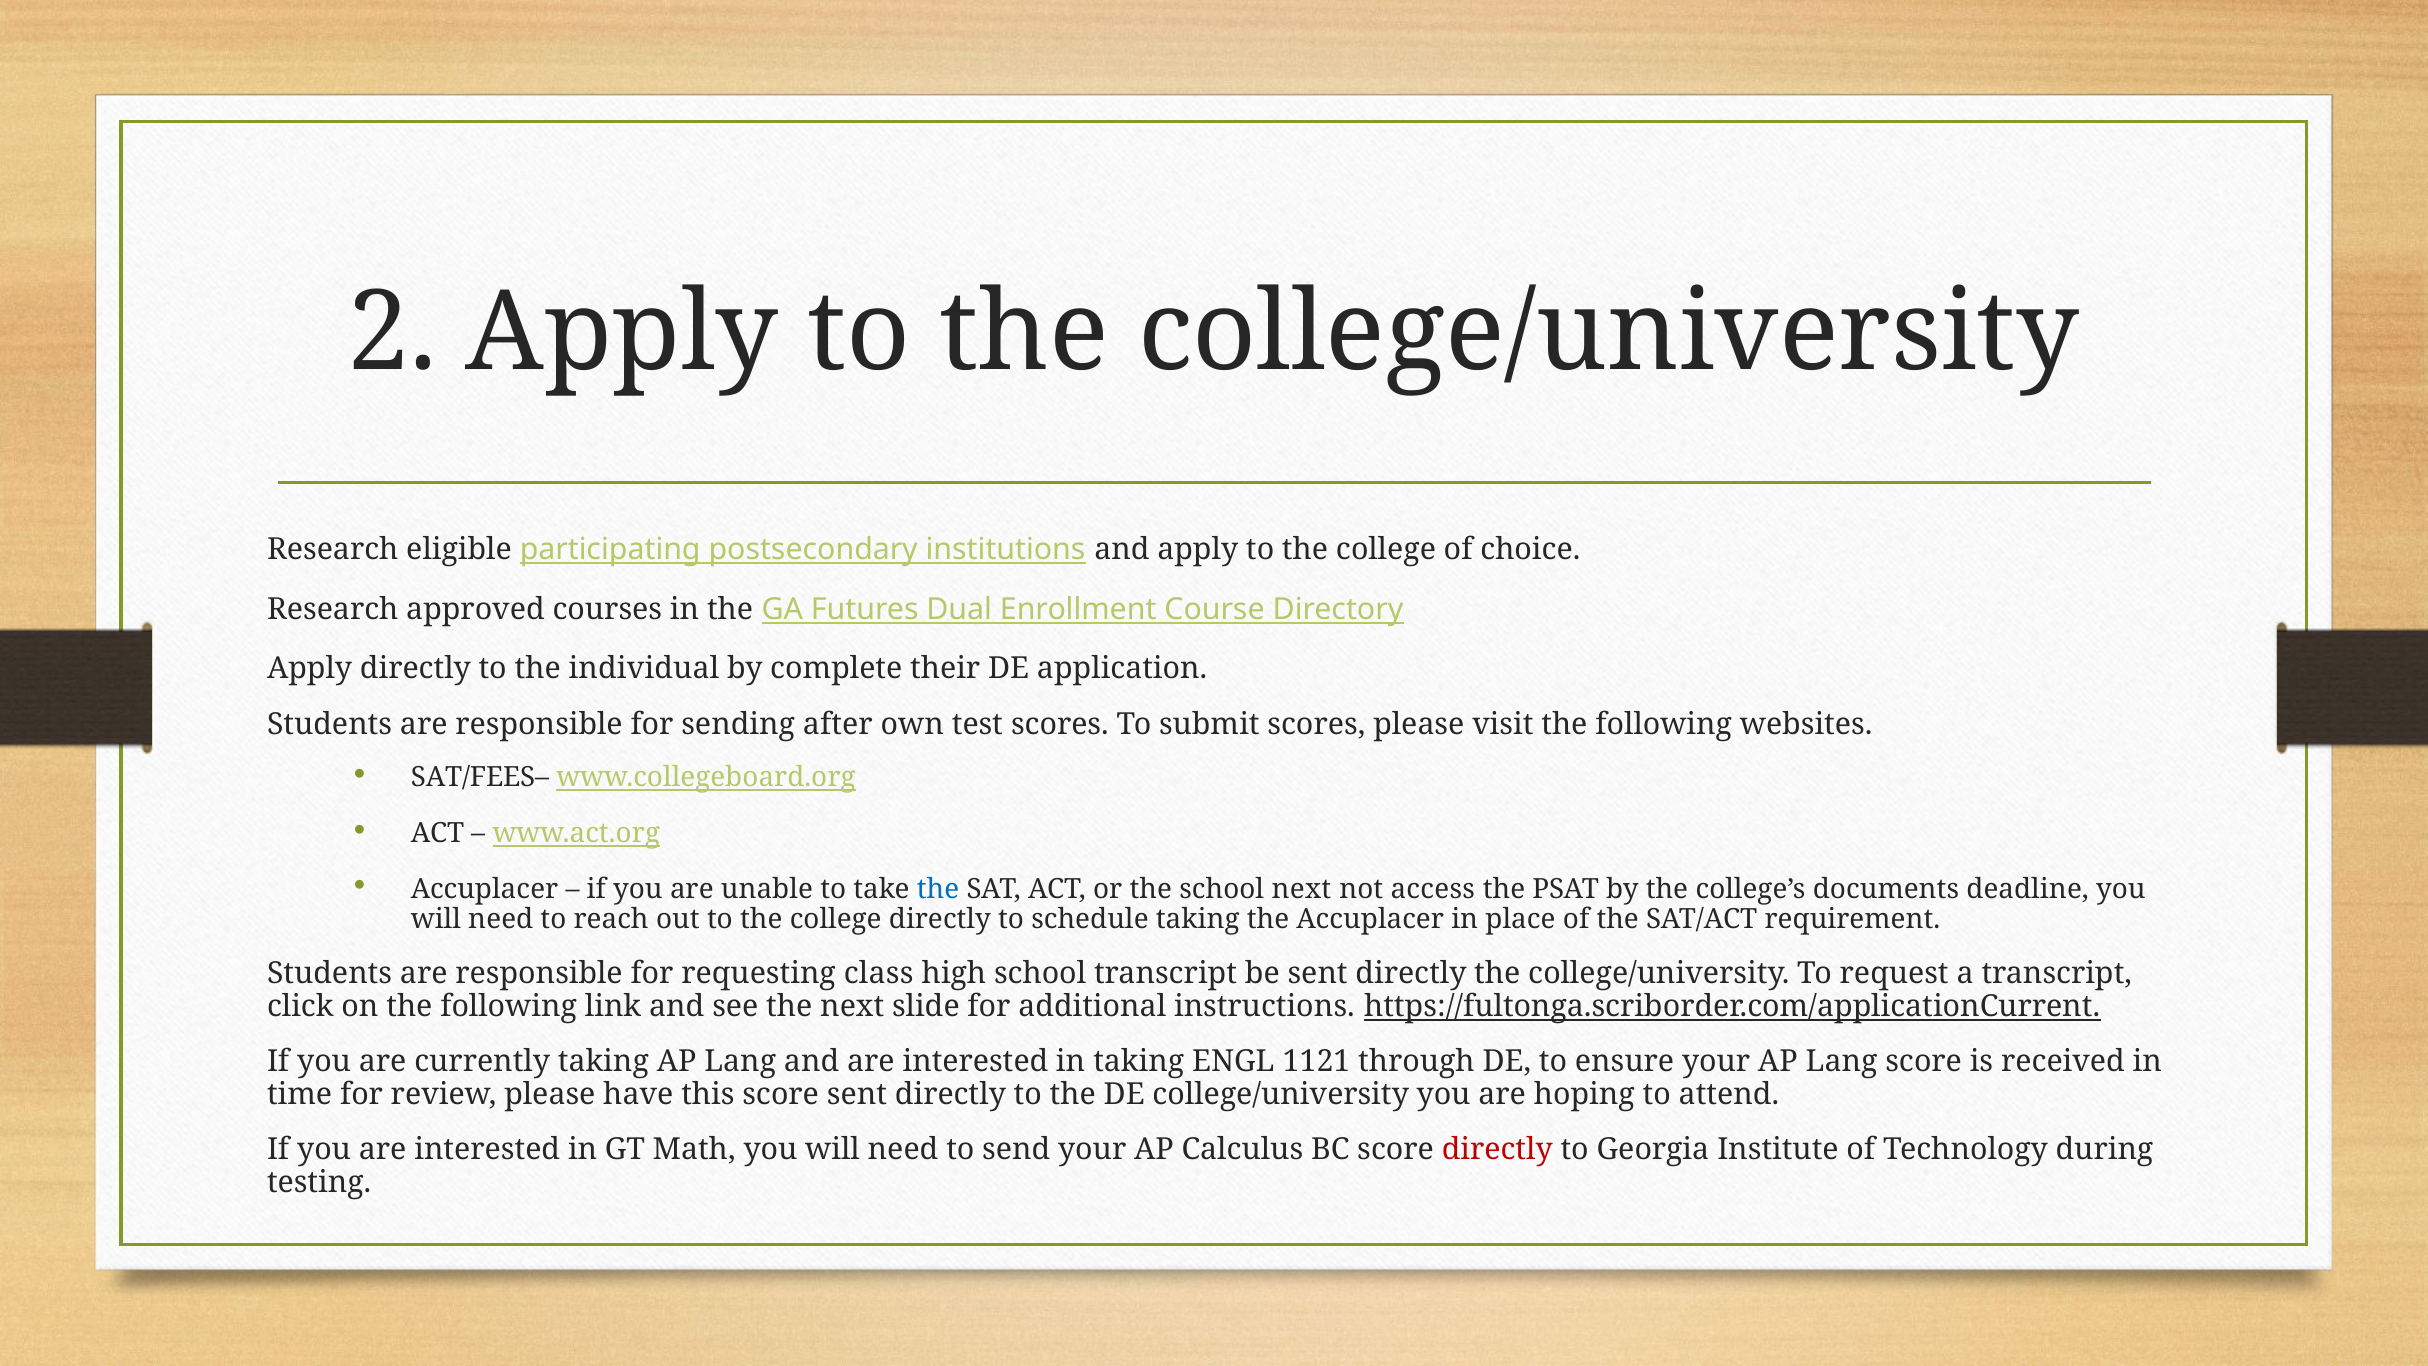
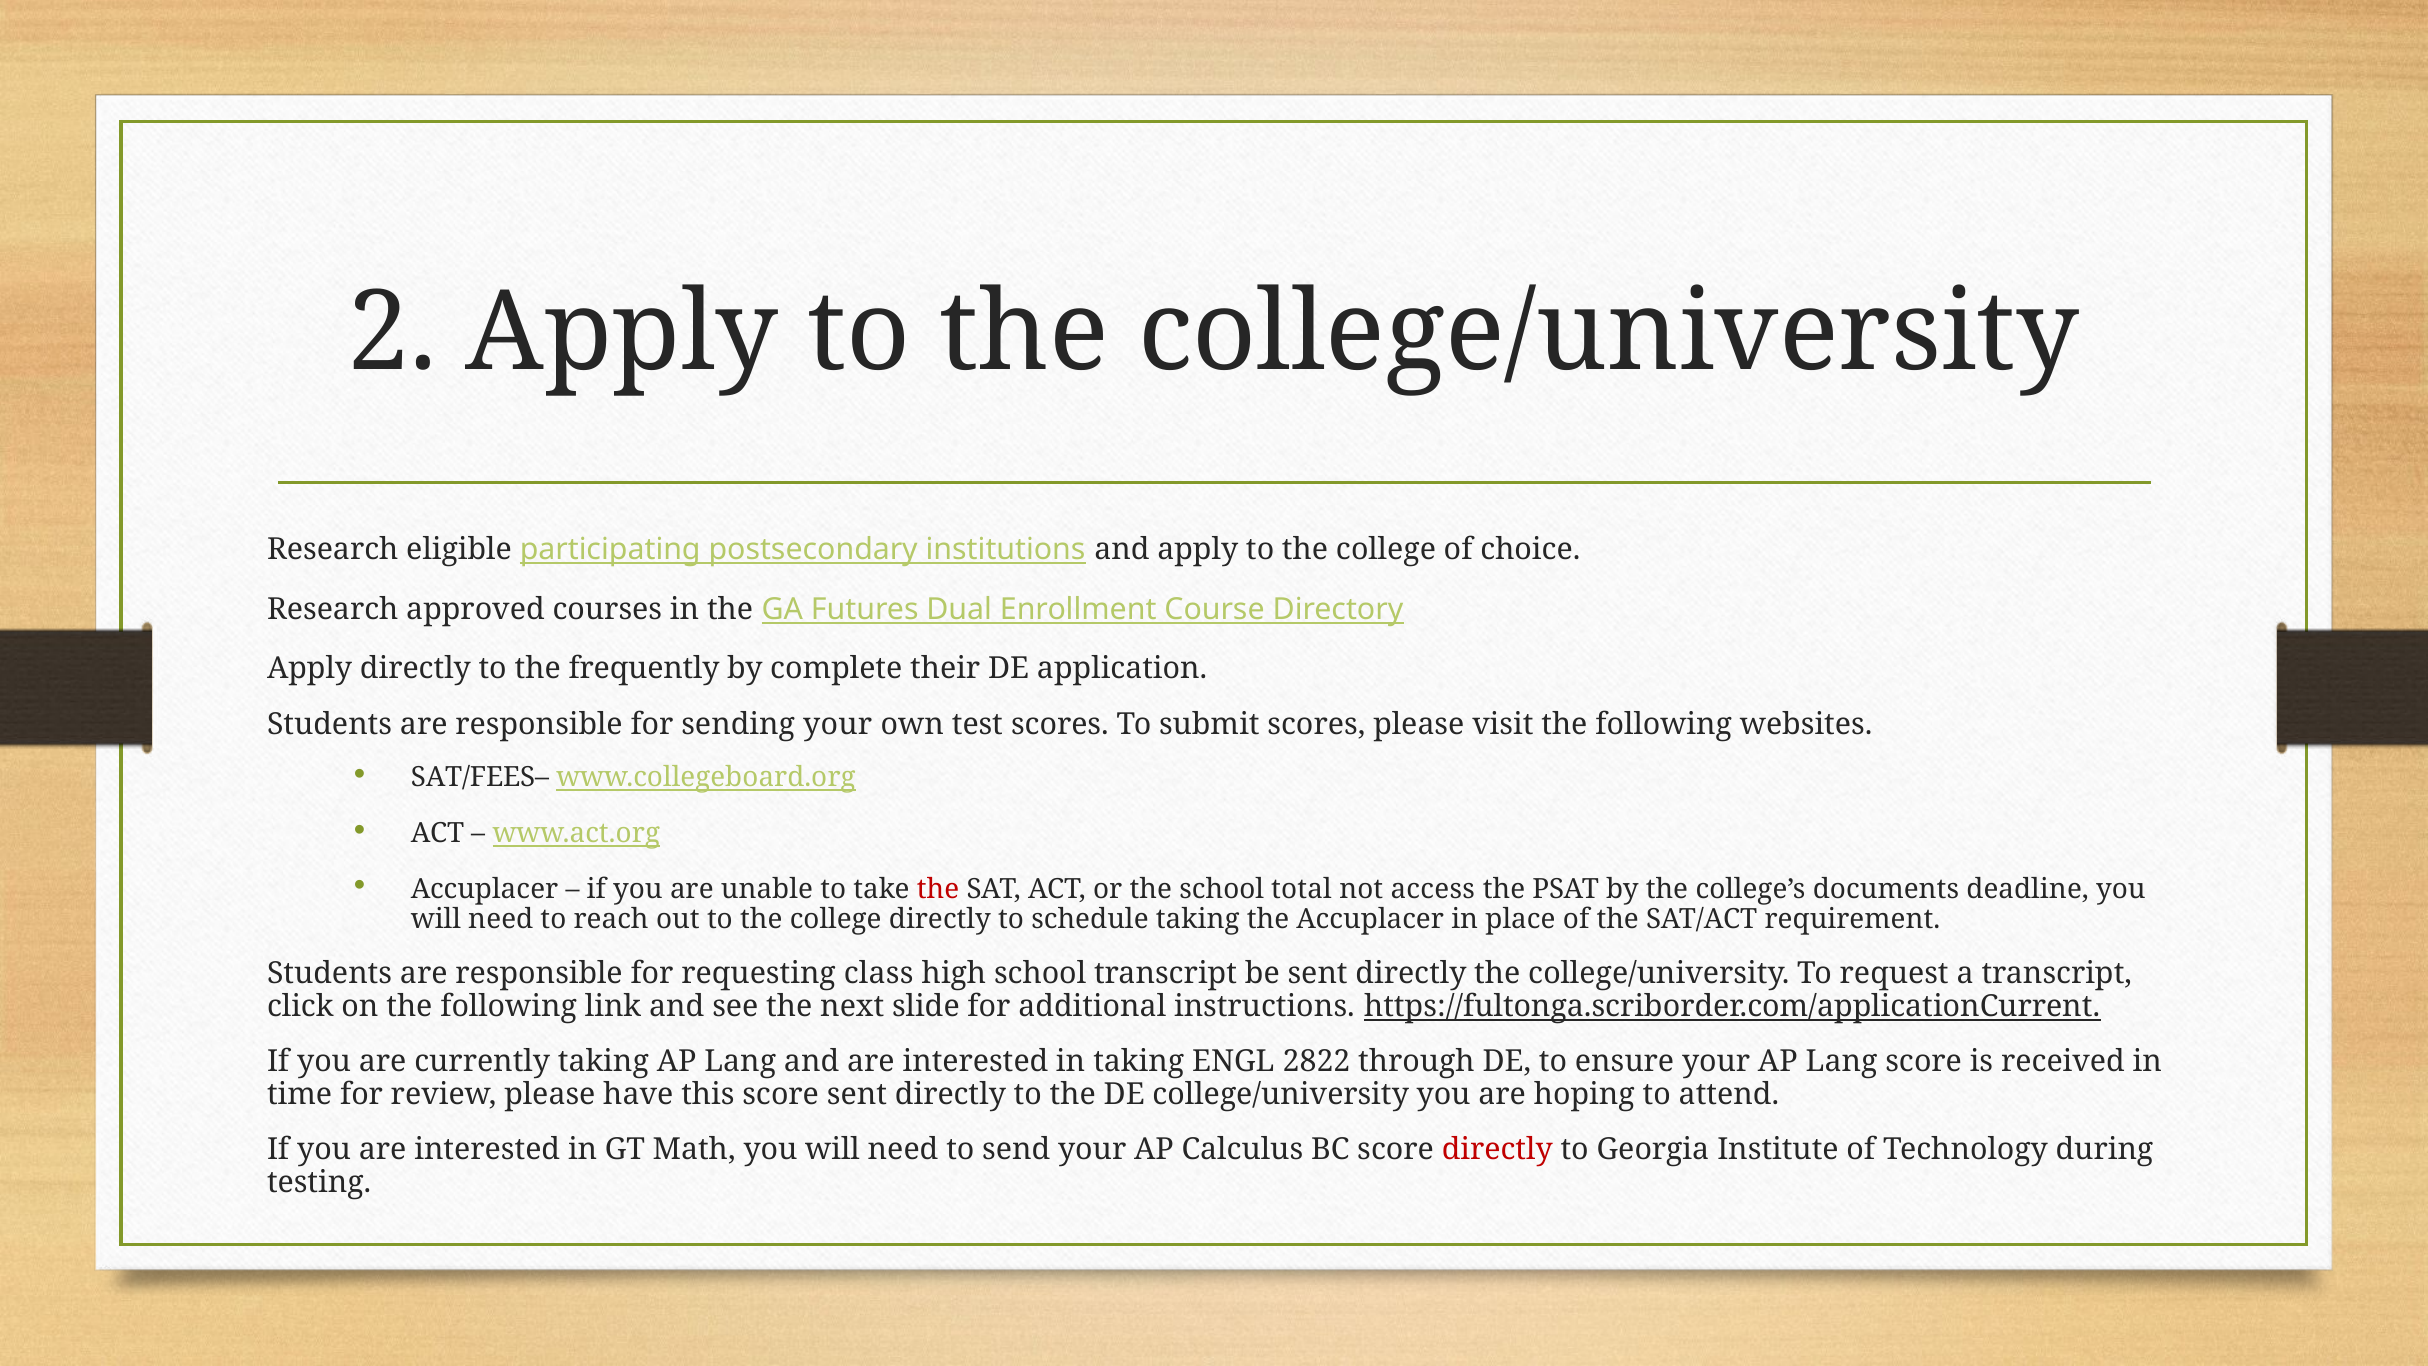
individual: individual -> frequently (644, 669)
sending after: after -> your (838, 724)
the colour: blue -> red (938, 889)
school next: next -> total (1302, 889)
1121: 1121 -> 2822 (1317, 1062)
